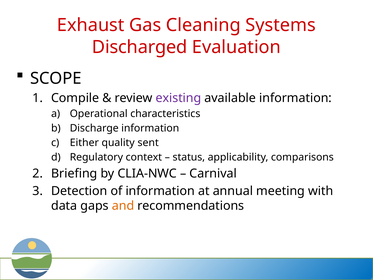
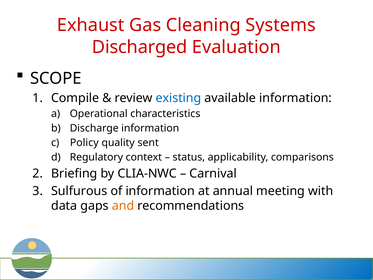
existing colour: purple -> blue (178, 98)
Either: Either -> Policy (84, 143)
Detection: Detection -> Sulfurous (79, 191)
